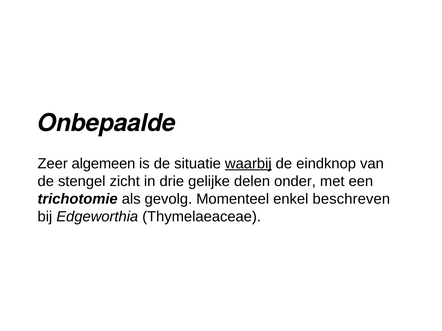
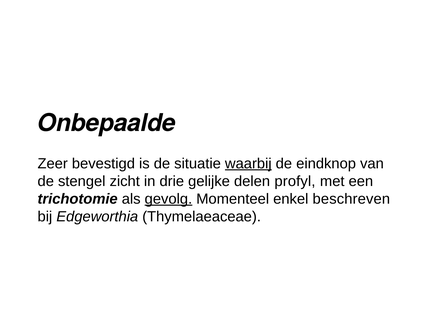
algemeen: algemeen -> bevestigd (103, 164)
onder: onder -> profyl (295, 182)
gevolg underline: none -> present (168, 199)
